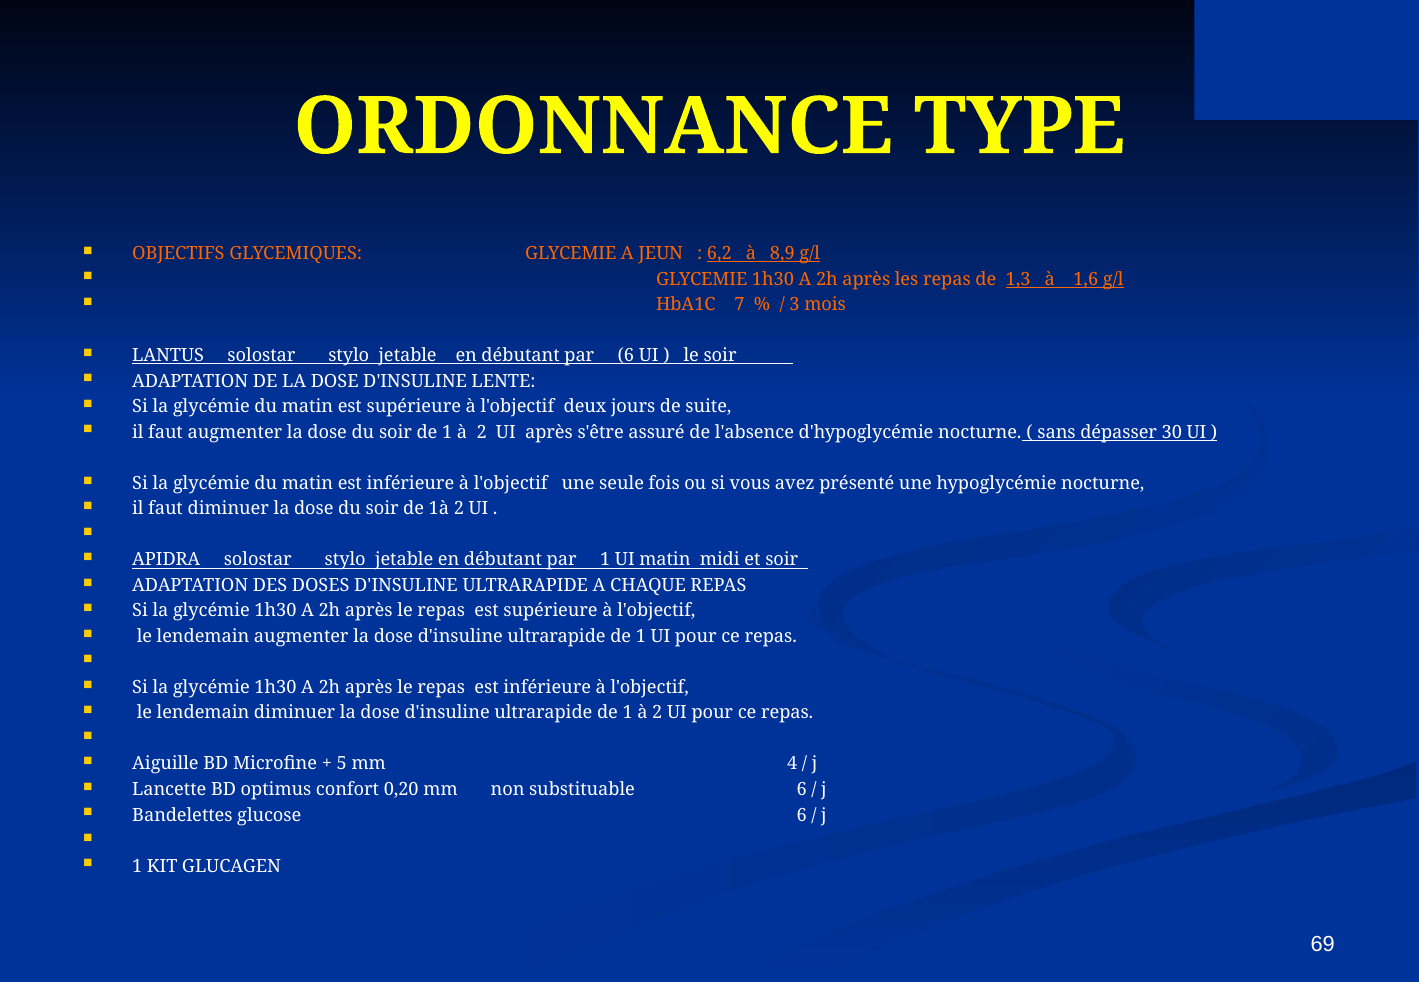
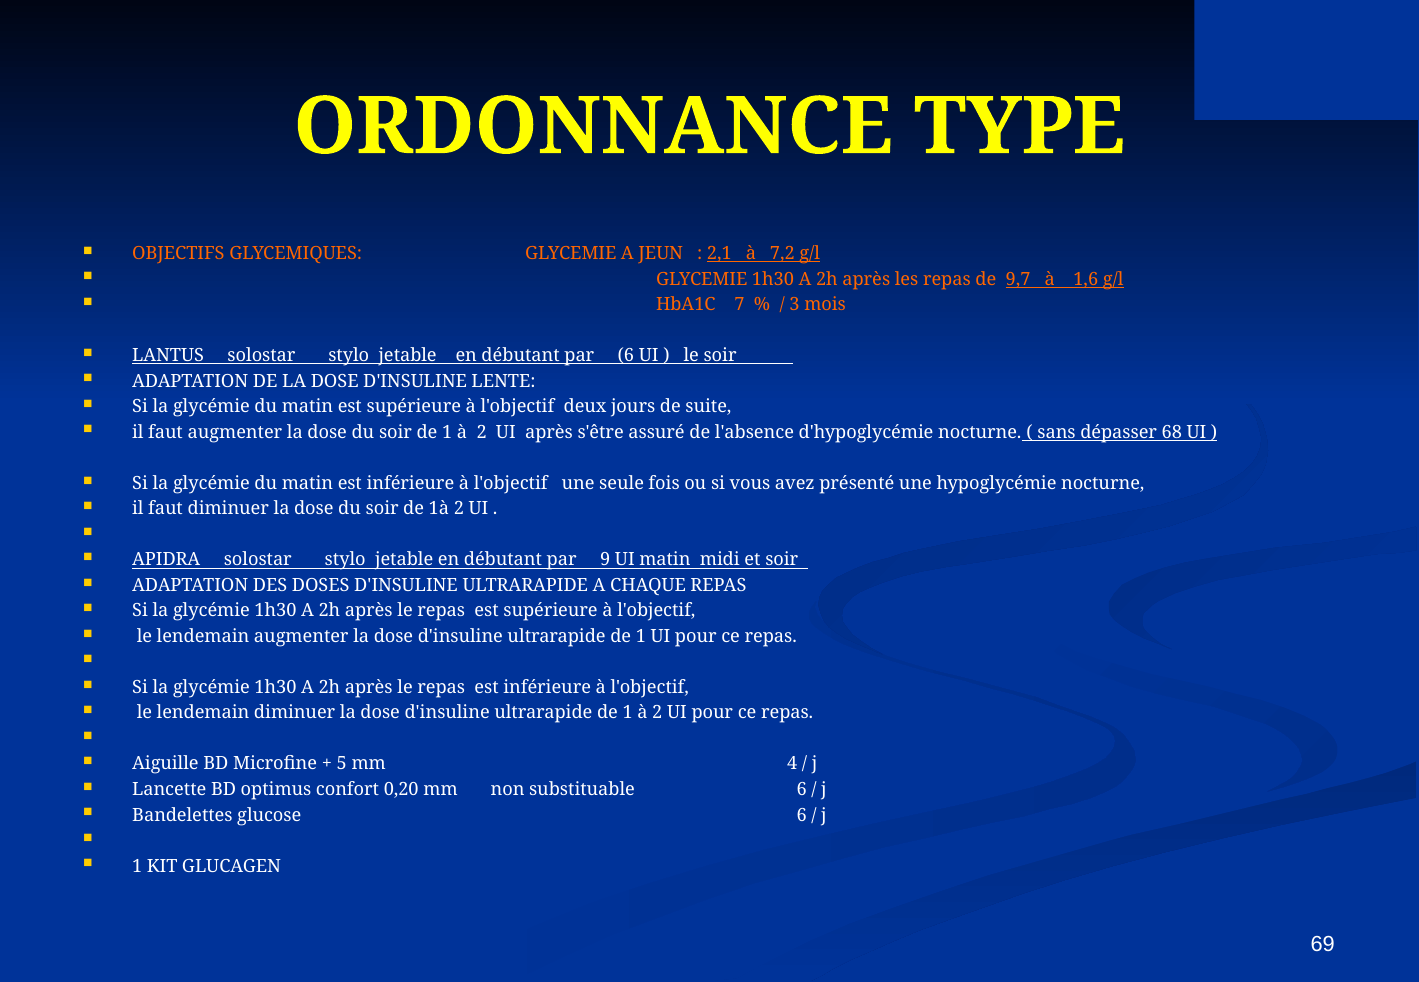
6,2: 6,2 -> 2,1 (719, 254)
8,9: 8,9 -> 7,2 (782, 254)
1,3: 1,3 -> 9,7 (1018, 279)
30: 30 -> 68 (1172, 432)
par 1: 1 -> 9 (605, 560)
